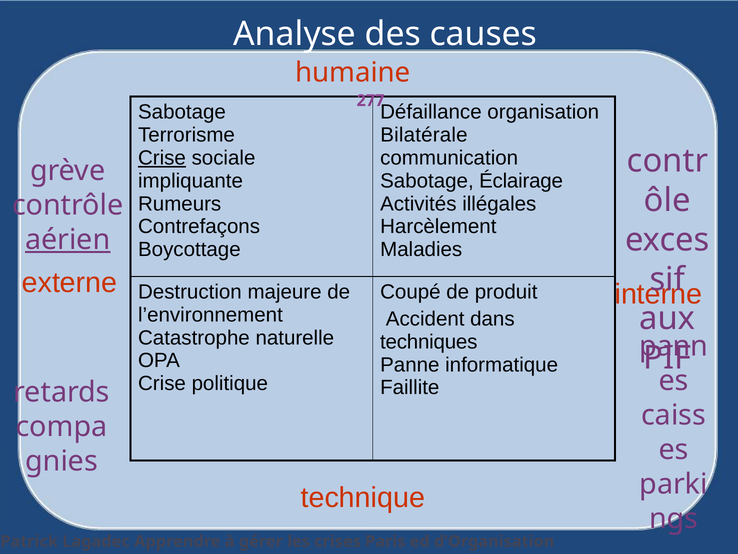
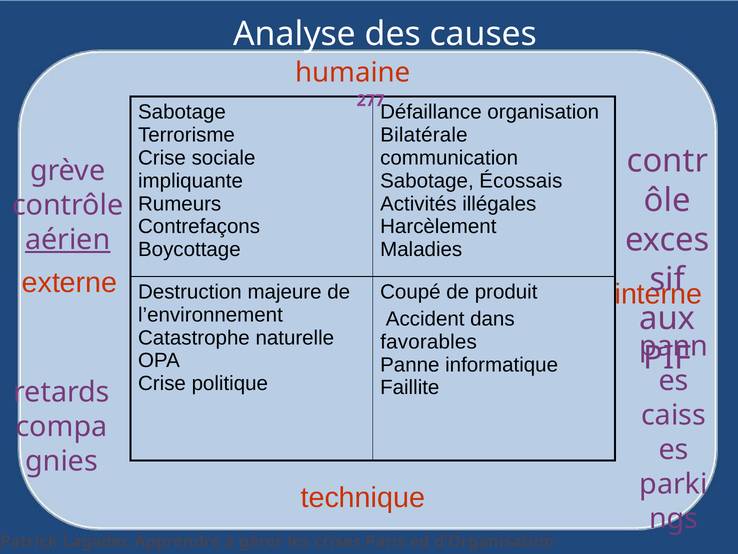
Crise underline: present -> none (162, 158)
Éclairage: Éclairage -> Écossais (521, 181)
techniques: techniques -> favorables (429, 342)
